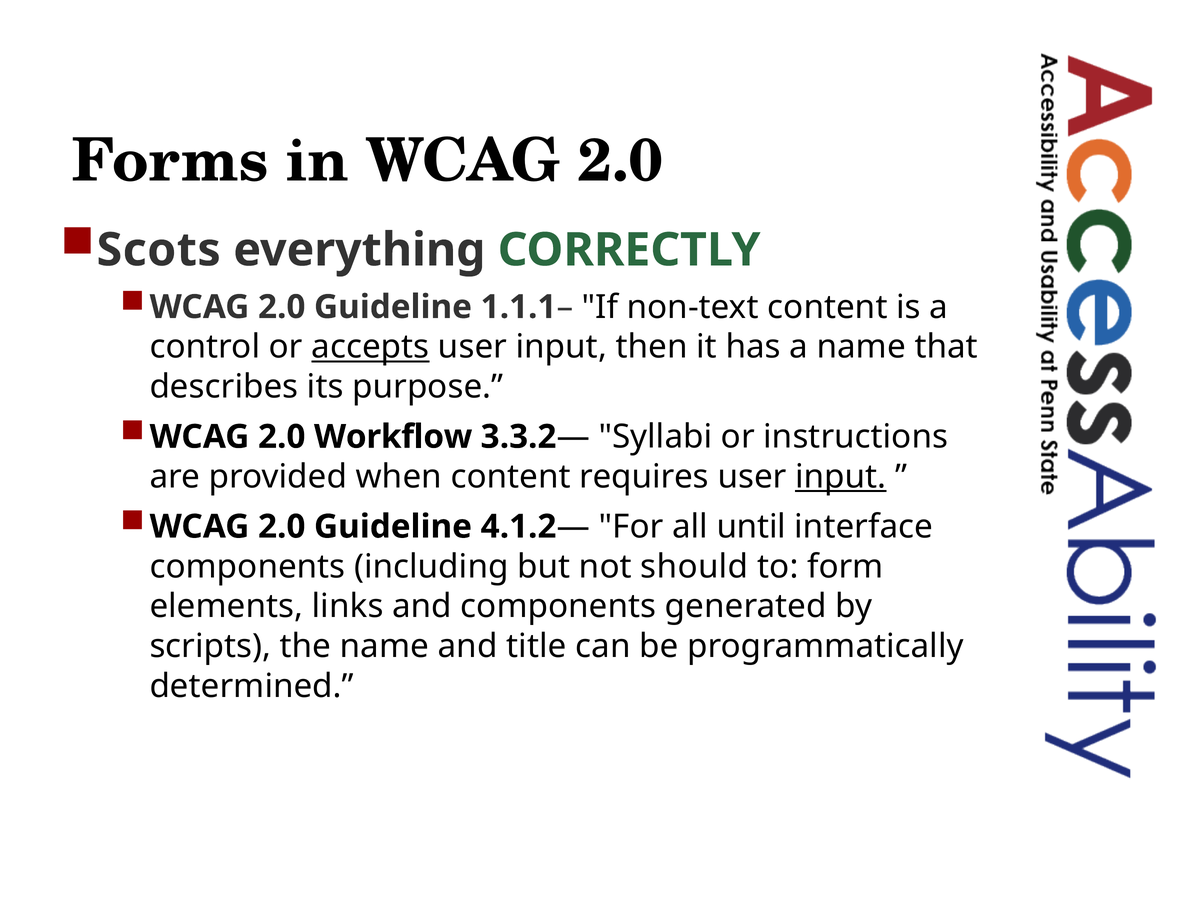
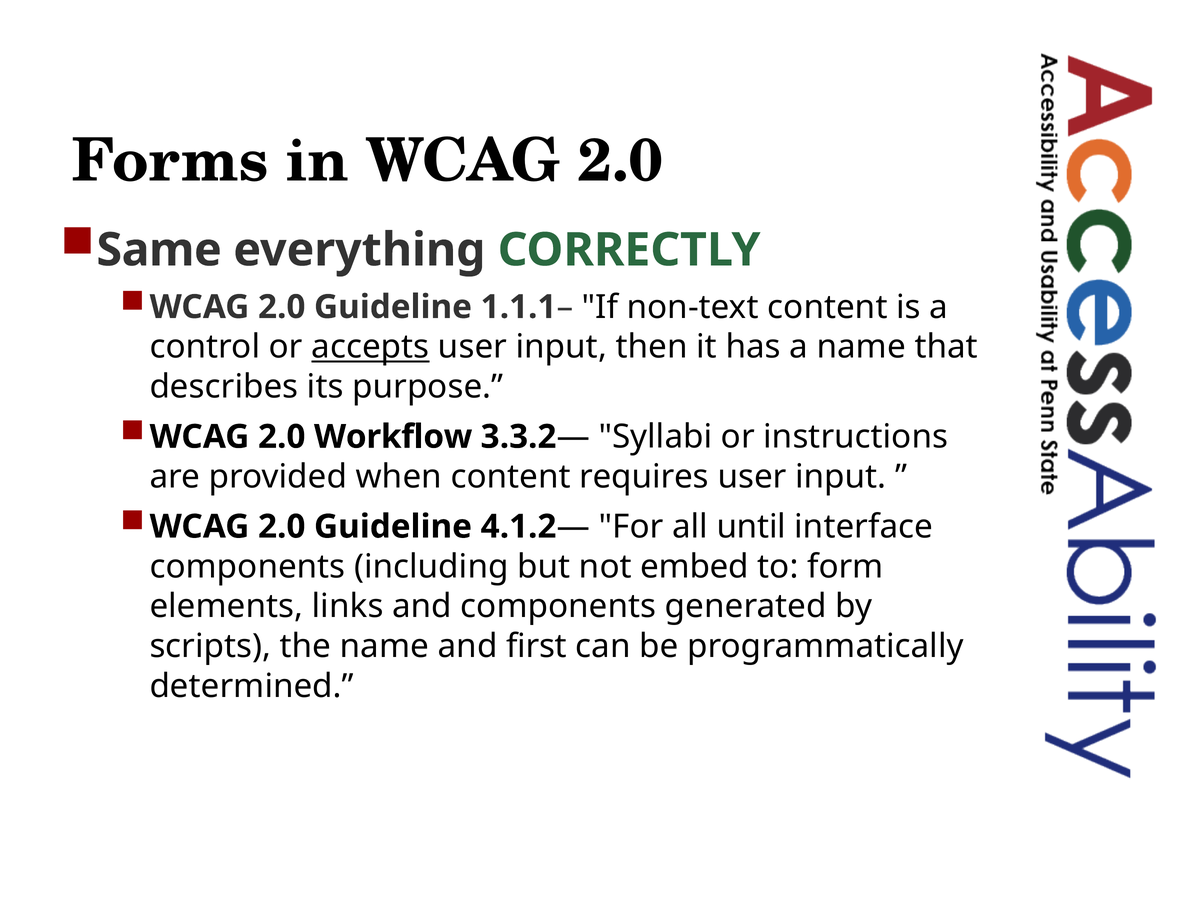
Scots: Scots -> Same (159, 250)
input underline: present -> none (841, 477)
should: should -> embed (695, 566)
title: title -> first (537, 646)
